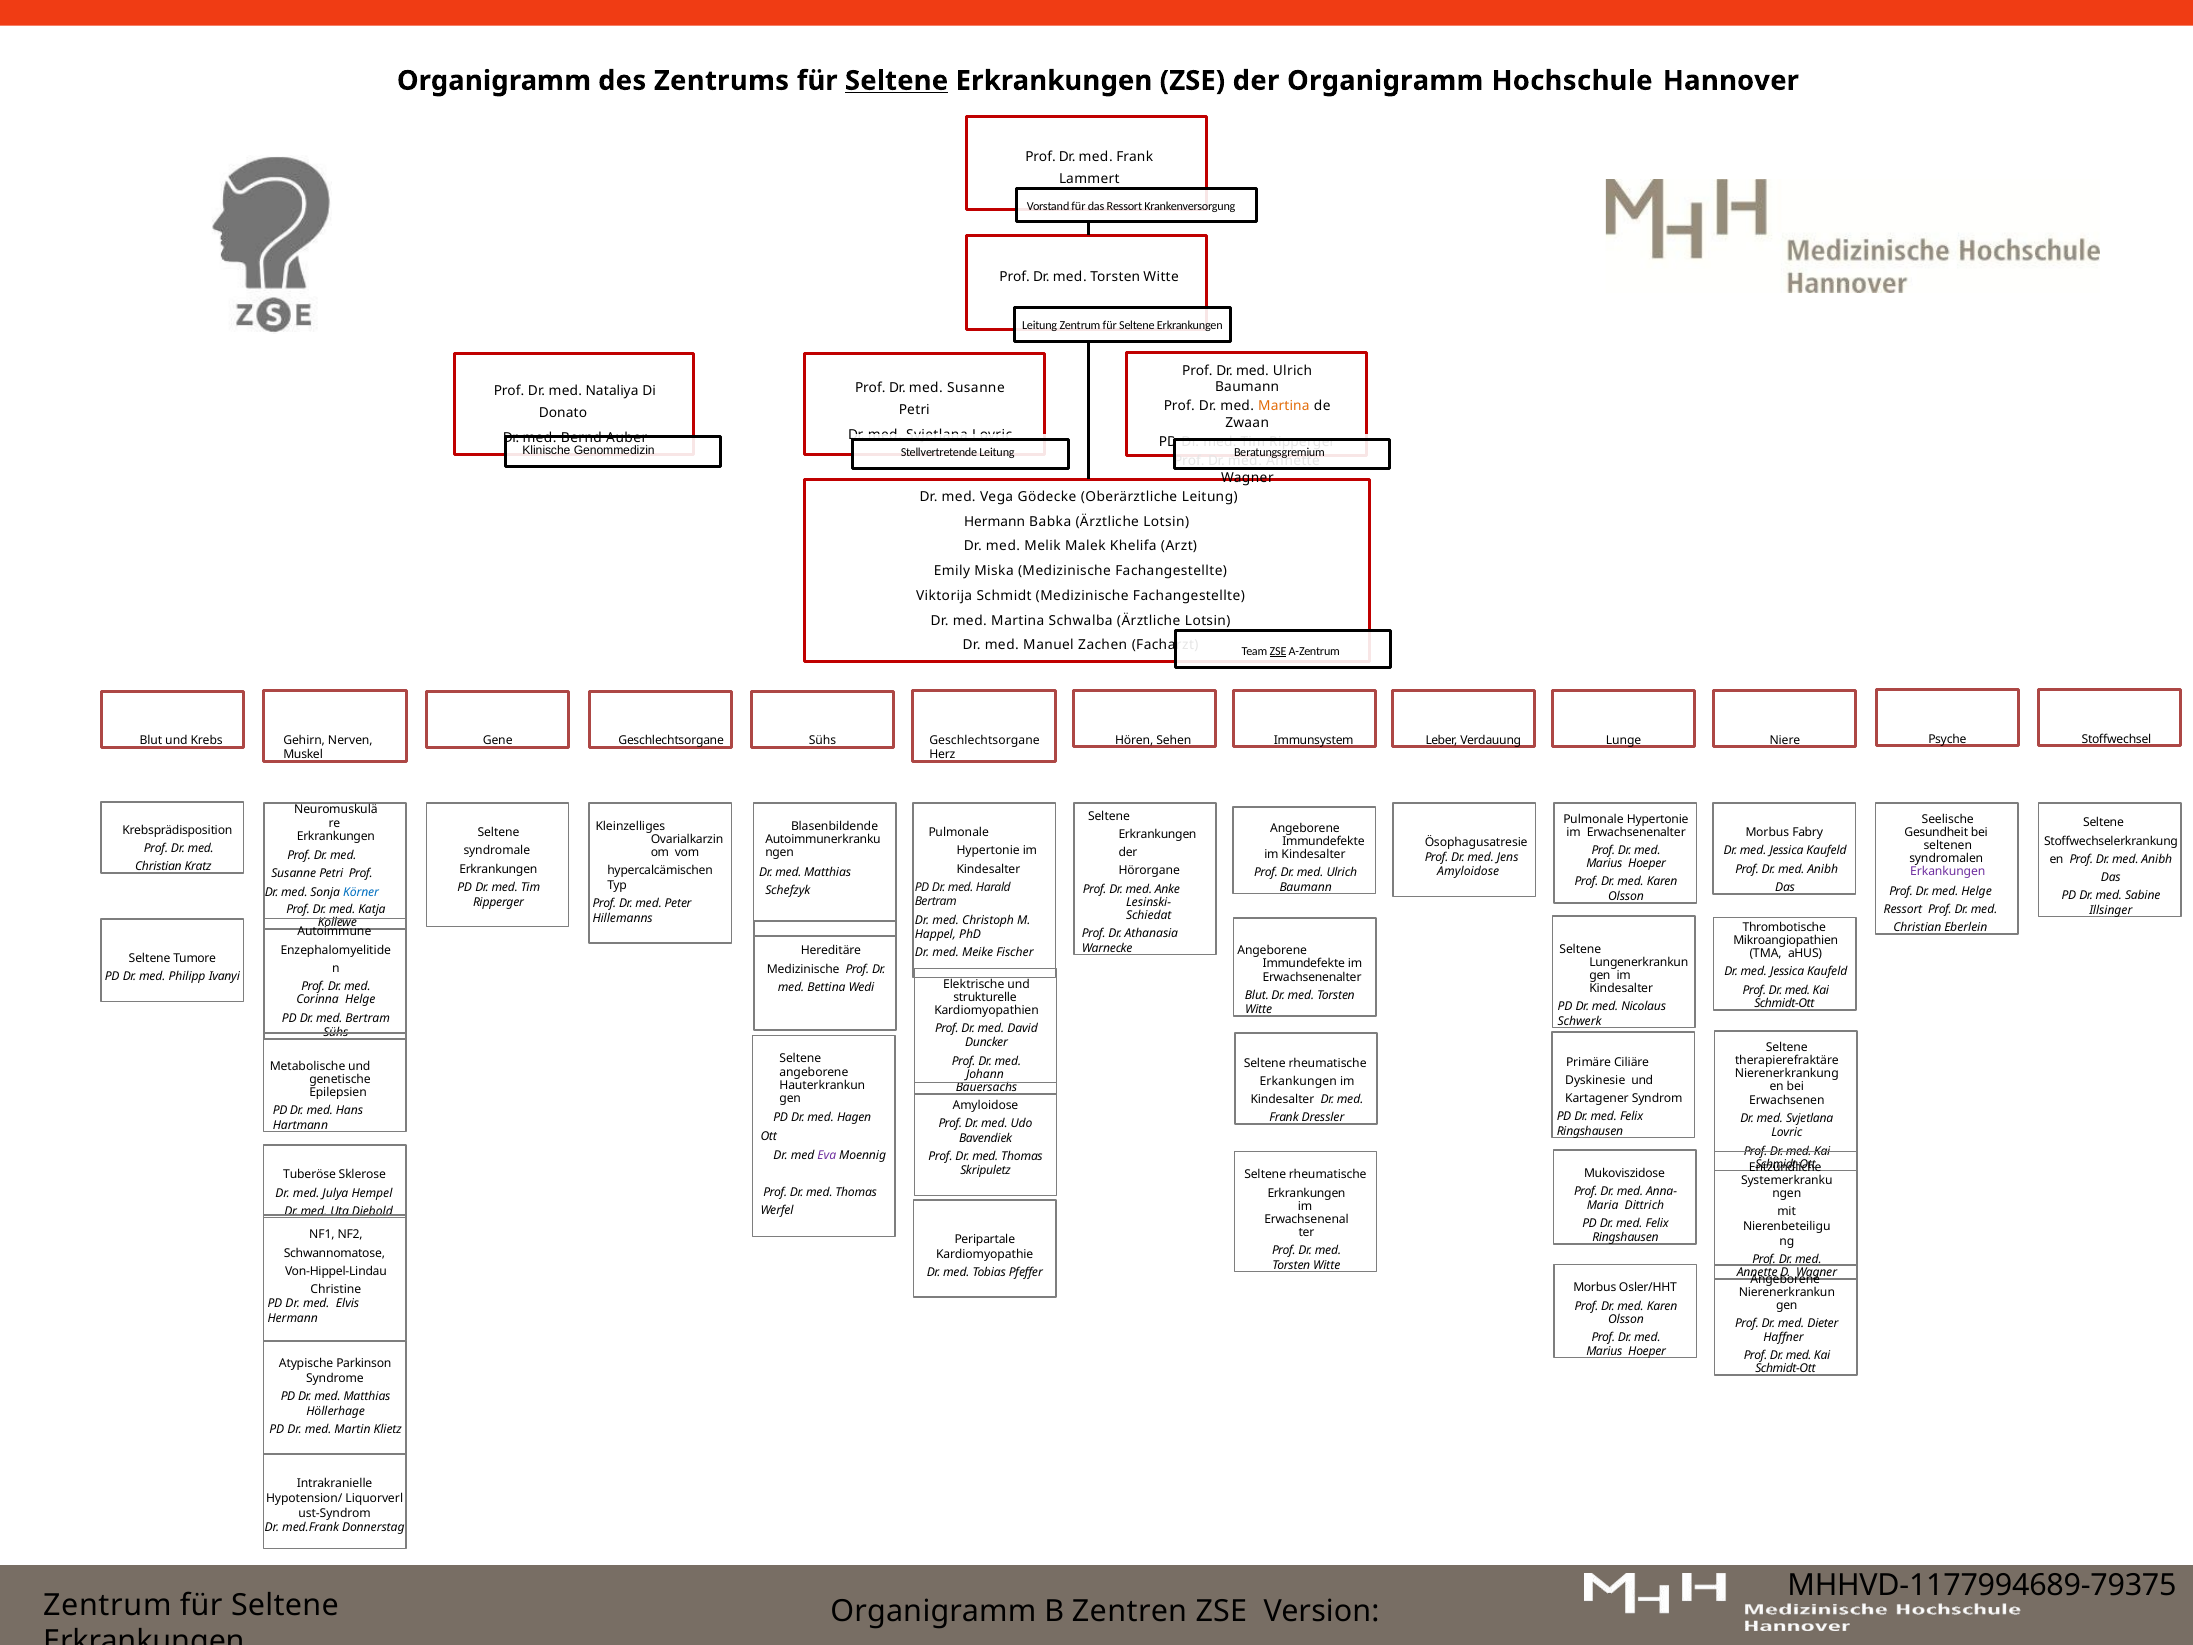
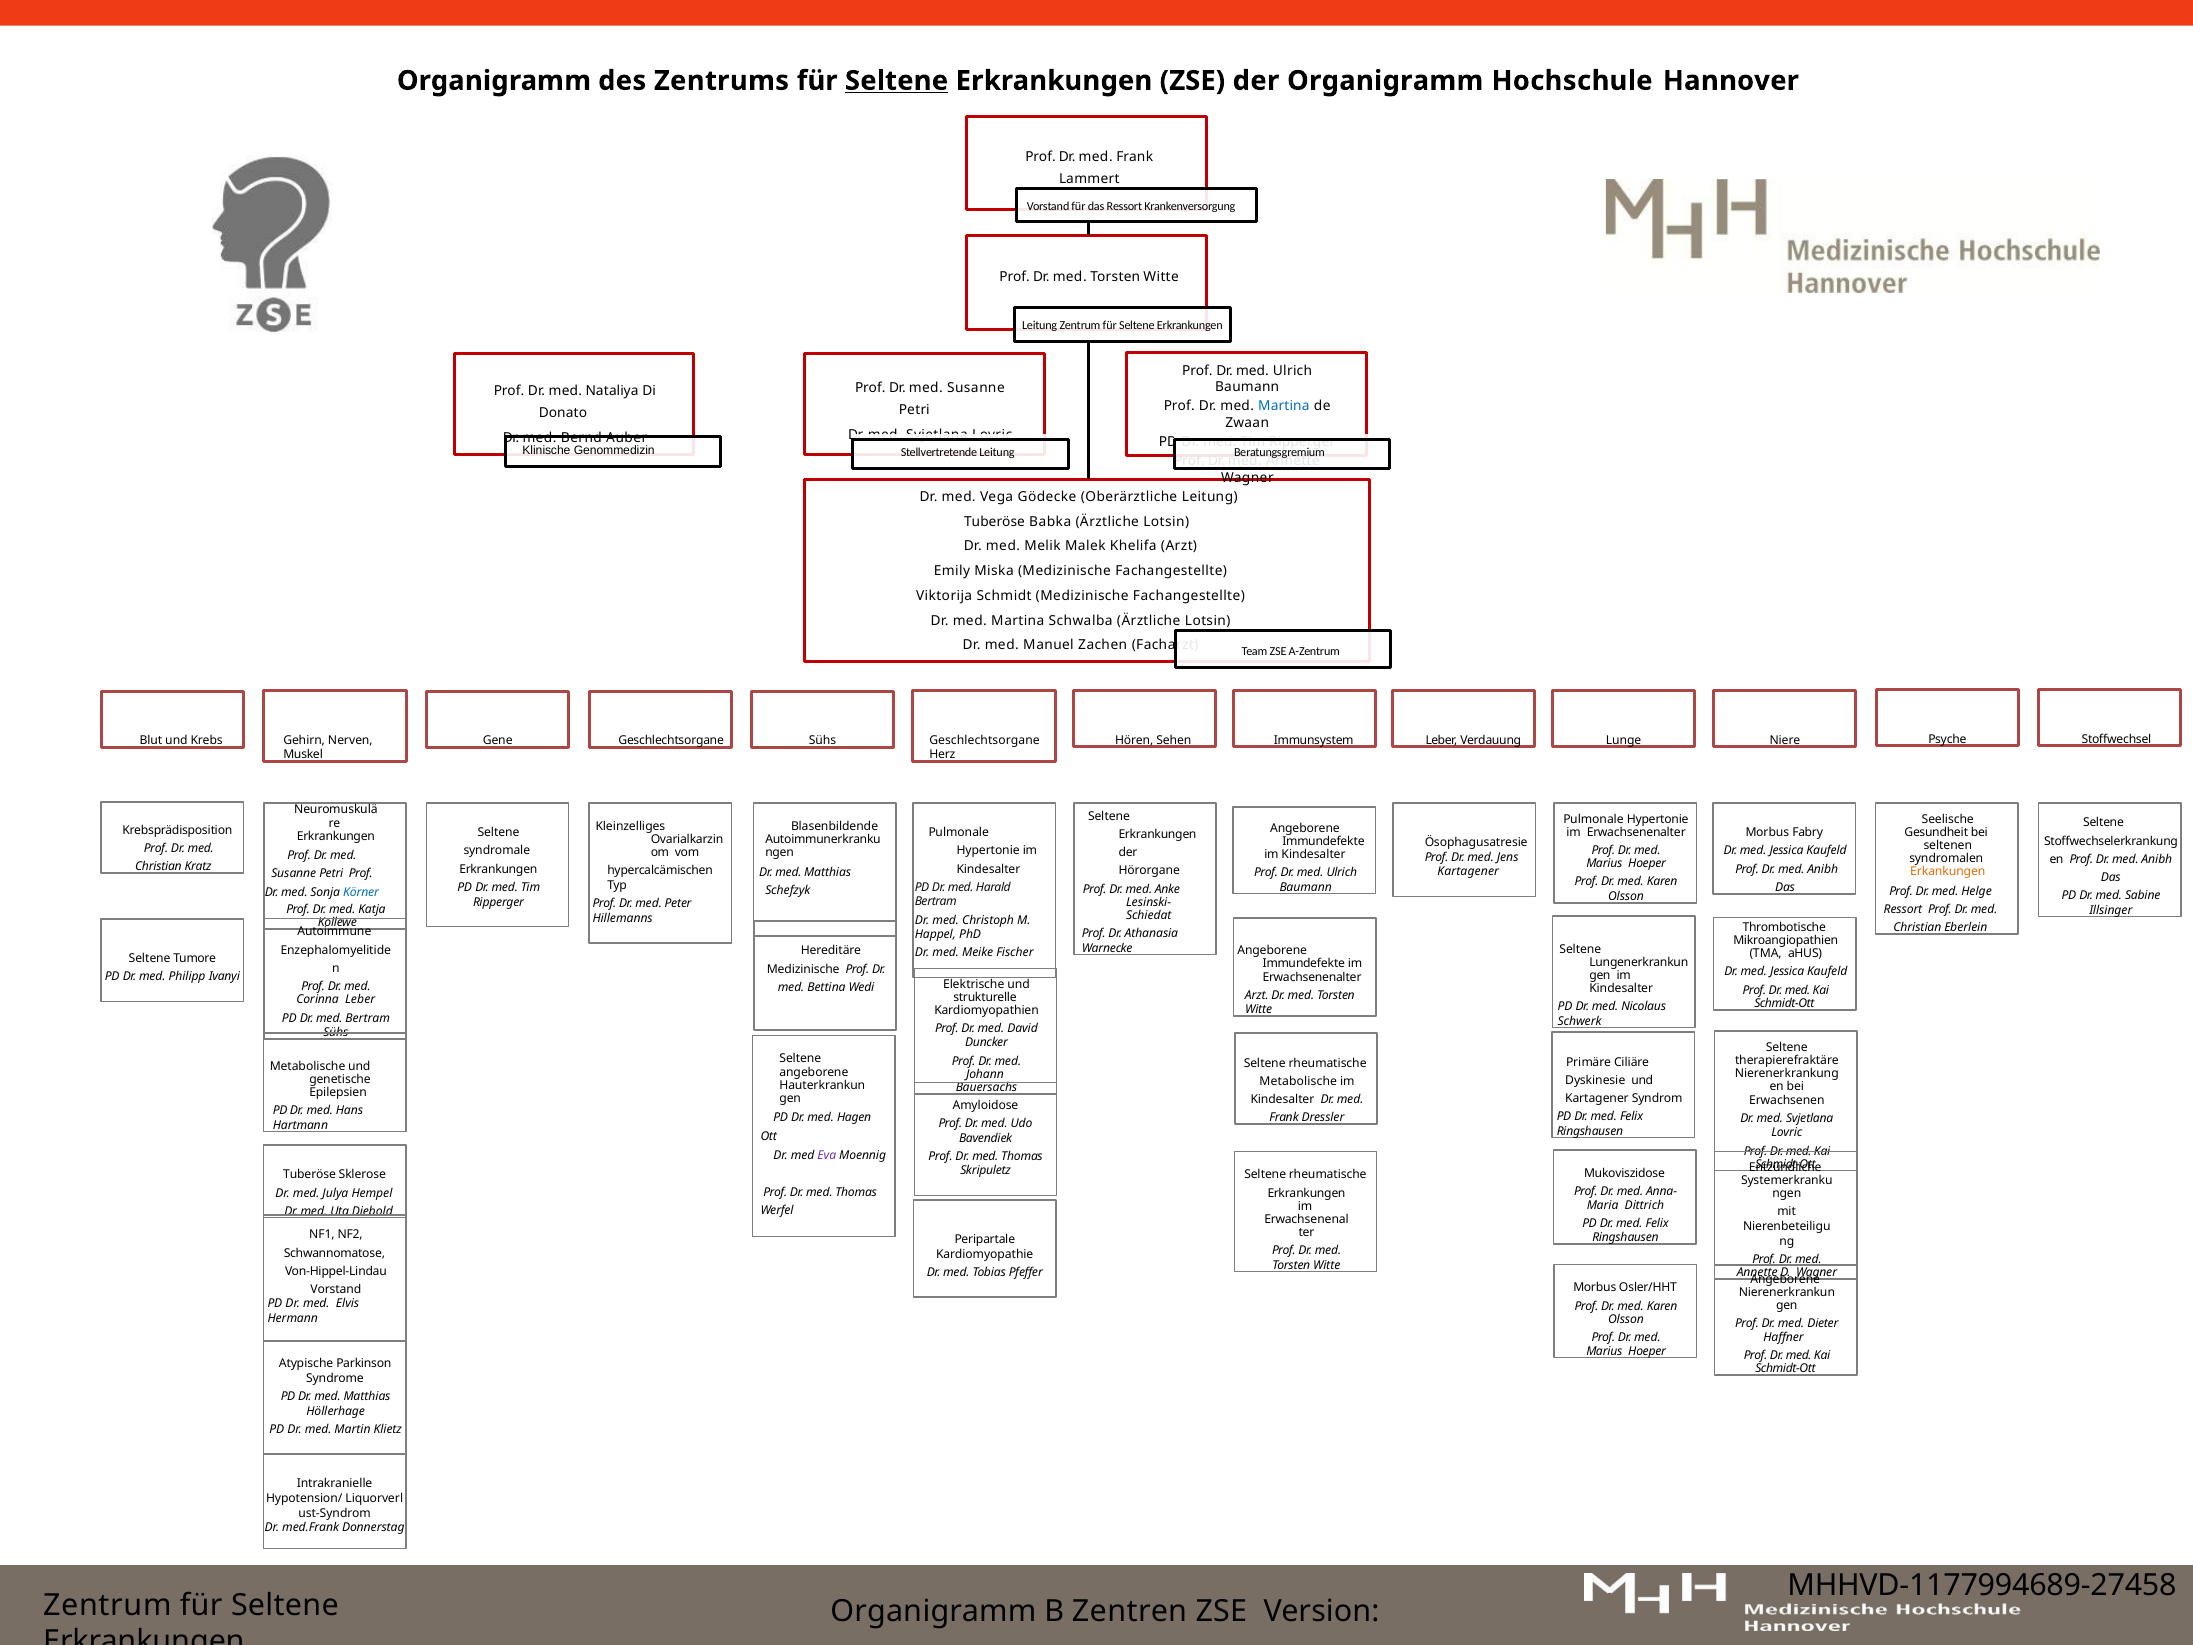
Martina colour: orange -> blue (1284, 406)
Hermann: Hermann -> Tuberöse (994, 522)
ZSE underline: present -> none (1278, 651)
Amyloidose: Amyloidose -> Kartagener (1468, 871)
Erkankungen colour: purple -> orange (1948, 871)
Blut: Blut -> Arzt (1257, 995)
Corinna Helge: Helge -> Leber (360, 1000)
Erkankungen: Erkankungen -> Metabolische (1298, 1081)
Christine: Christine -> Vorstand (336, 1289)
MHHVD-1177994689-79375: MHHVD-1177994689-79375 -> MHHVD-1177994689-27458 (1982, 1585)
